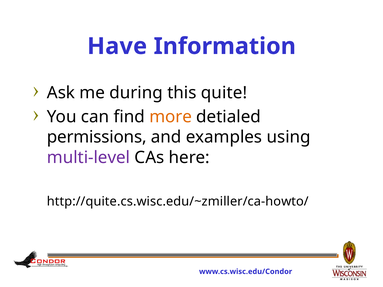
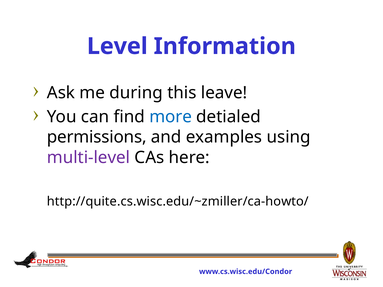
Have: Have -> Level (117, 46)
quite: quite -> leave (224, 93)
more colour: orange -> blue (171, 117)
